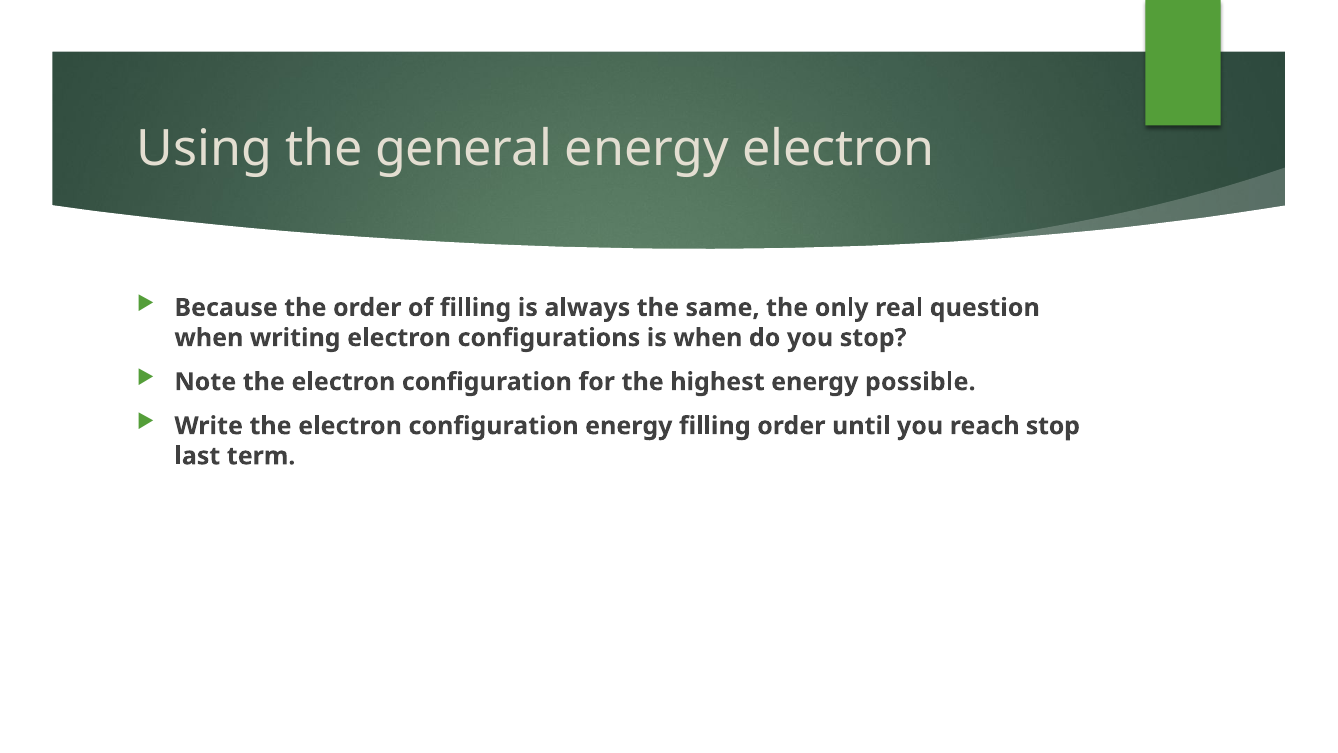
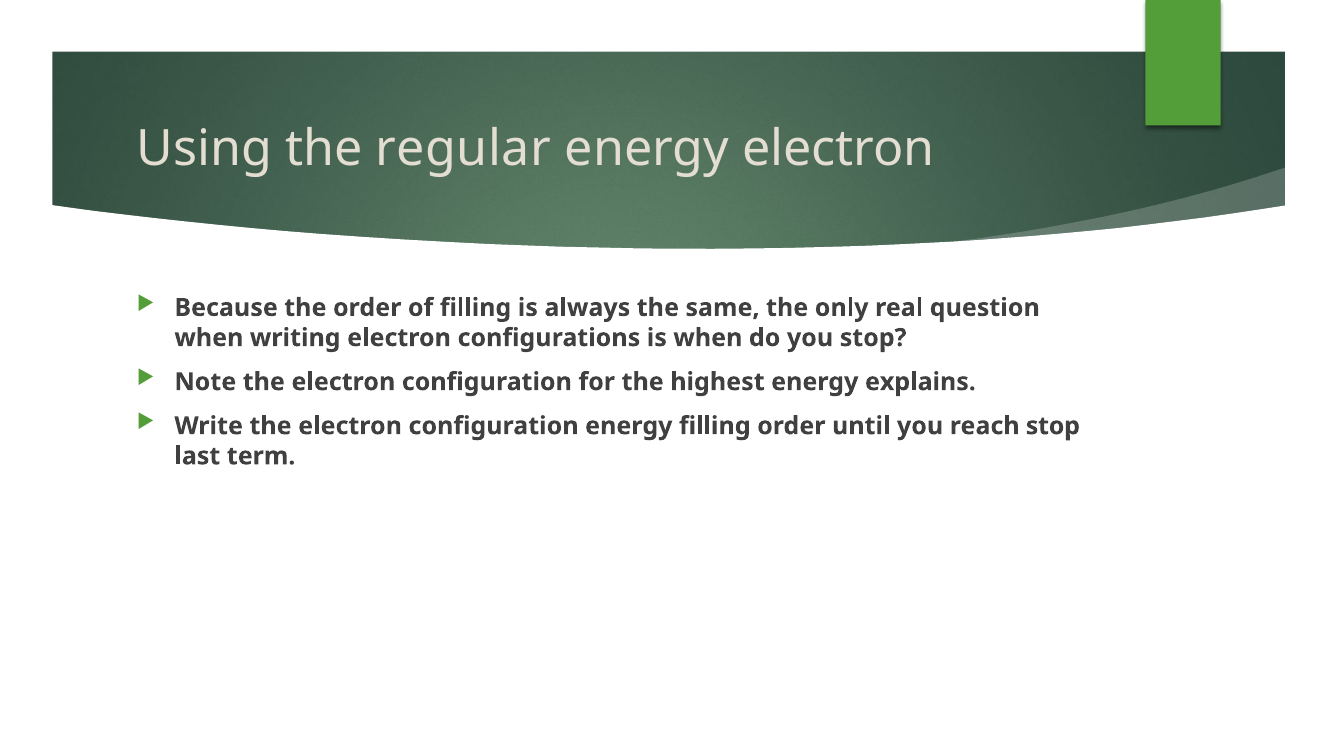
general: general -> regular (463, 149)
possible: possible -> explains (920, 382)
